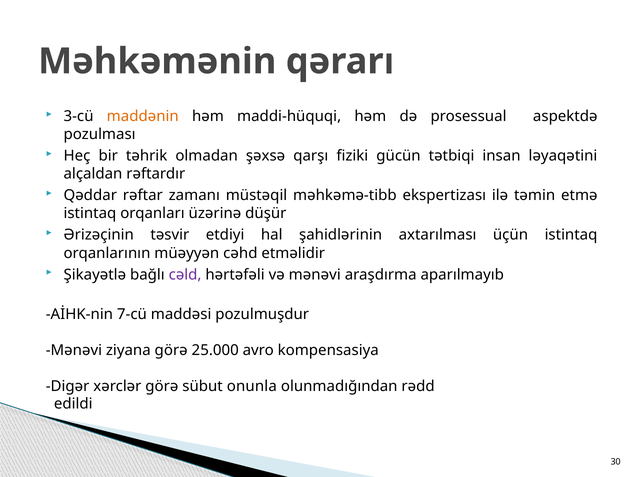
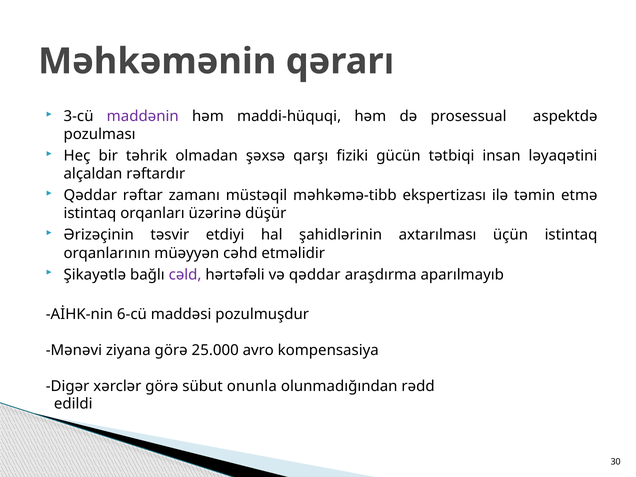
maddənin colour: orange -> purple (143, 116)
və mənəvi: mənəvi -> qəddar (315, 275)
7-cü: 7-cü -> 6-cü (132, 314)
